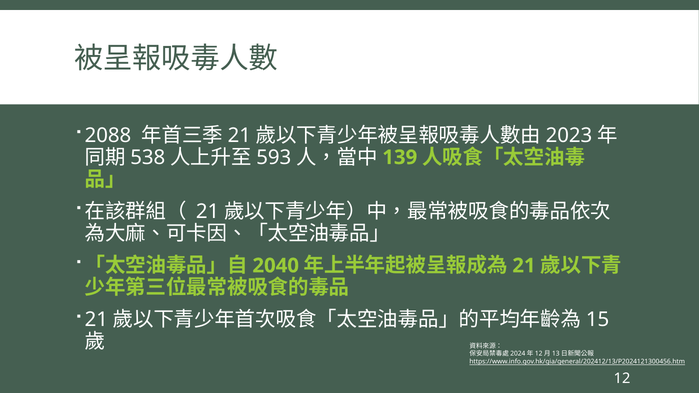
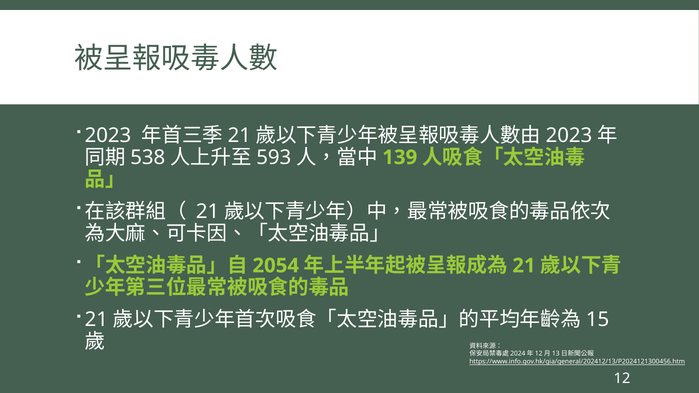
2088: 2088 -> 2023 (108, 135)
2040: 2040 -> 2054 (276, 266)
